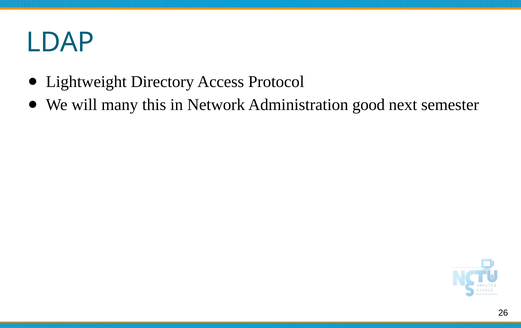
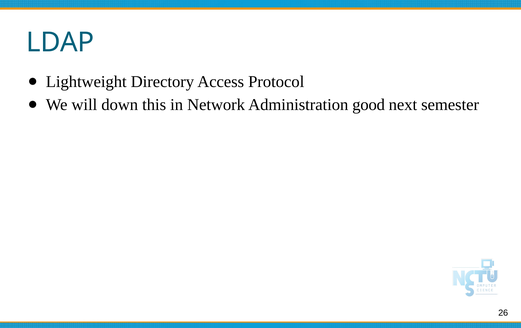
many: many -> down (120, 105)
